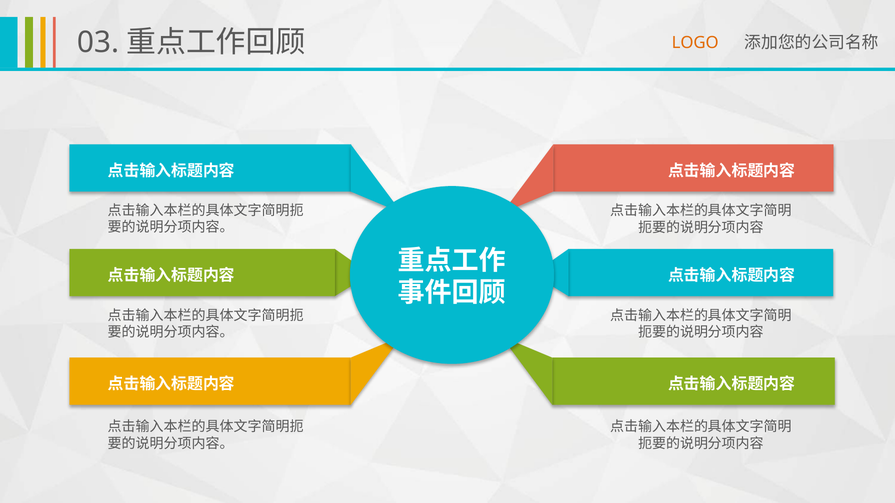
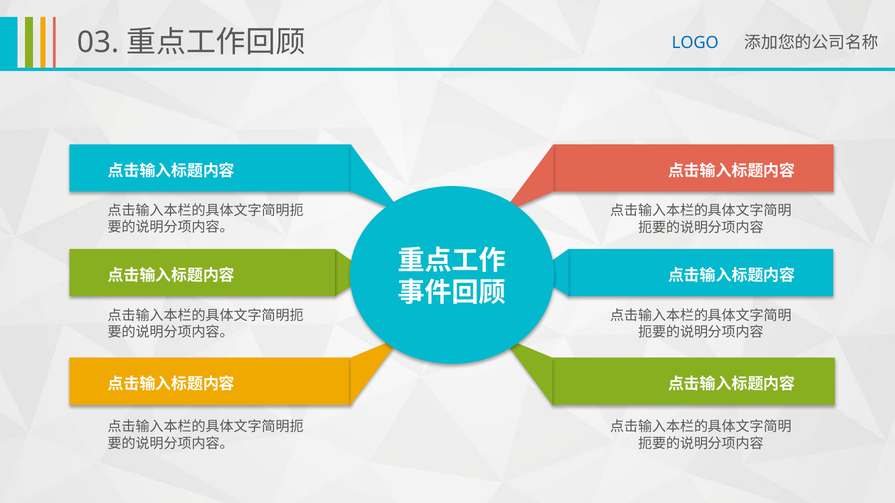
LOGO colour: orange -> blue (695, 43)
